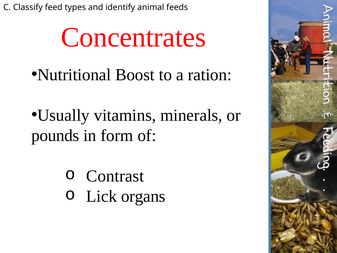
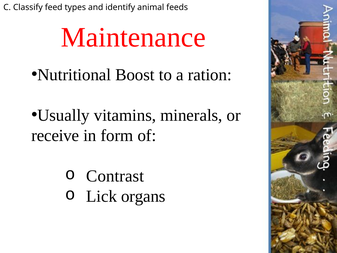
Concentrates: Concentrates -> Maintenance (133, 37)
pounds: pounds -> receive (55, 135)
